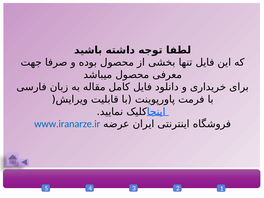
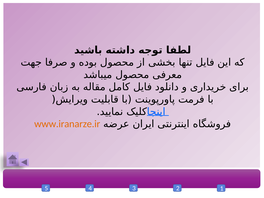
www.iranarze.ir colour: blue -> orange (67, 124)
